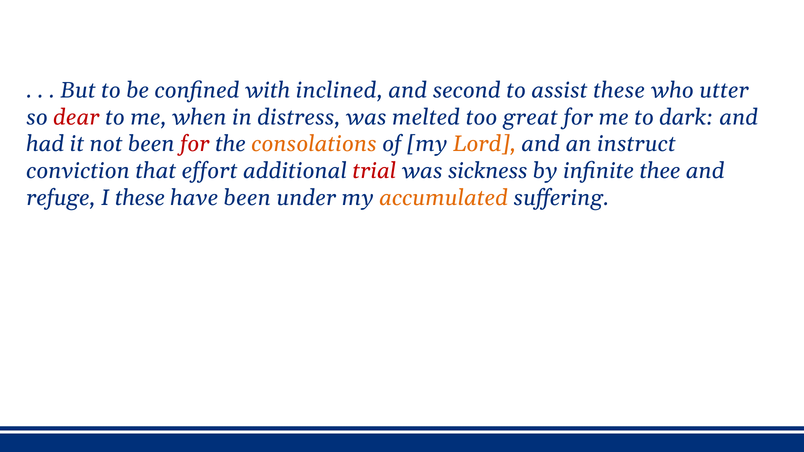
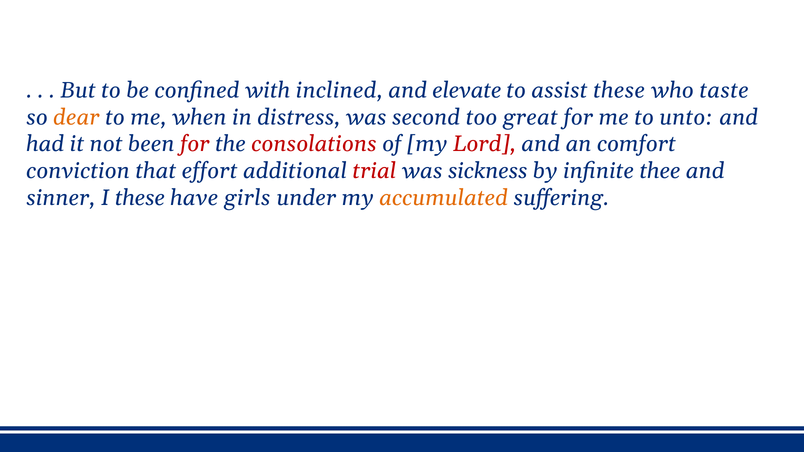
second: second -> elevate (467, 91)
utter: utter -> taste (724, 91)
dear colour: red -> orange (76, 117)
melted: melted -> second (426, 117)
dark: dark -> unto (687, 117)
consolations colour: orange -> red (314, 144)
Lord colour: orange -> red (484, 144)
instruct: instruct -> comfort (636, 144)
refuge: refuge -> sinner (61, 198)
have been: been -> girls (247, 198)
